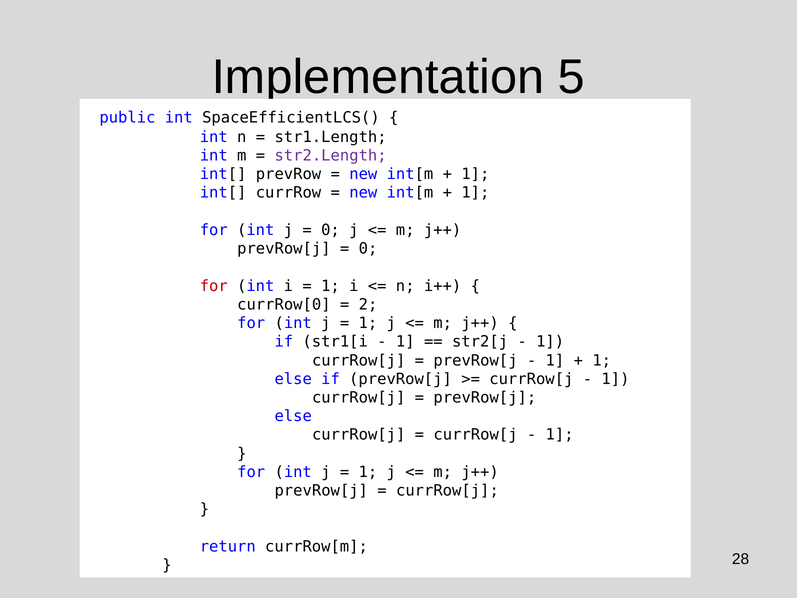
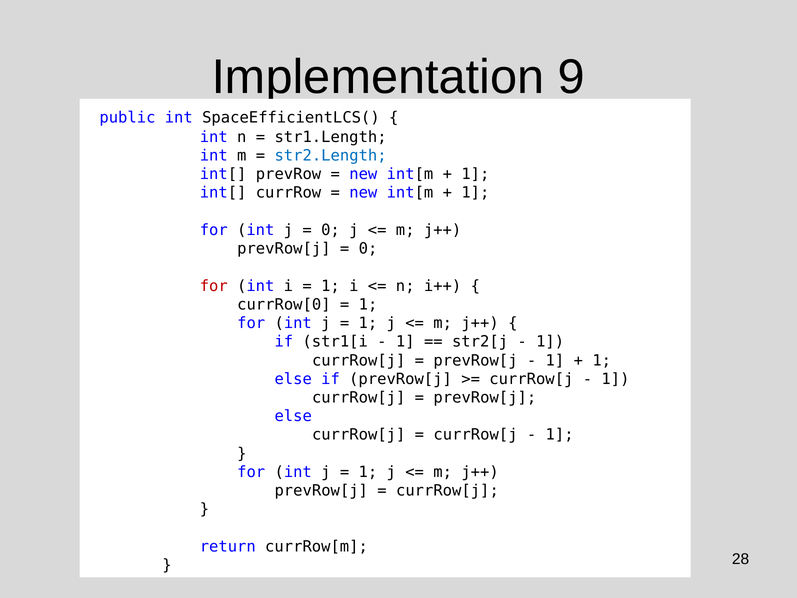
5: 5 -> 9 (571, 77)
str2.Length colour: purple -> blue (331, 156)
2: 2 -> 1 (368, 304)
